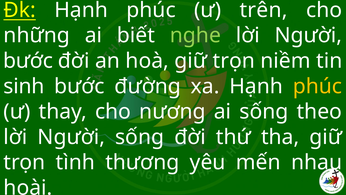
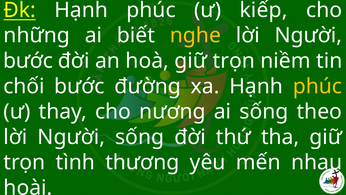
trên: trên -> kiếp (264, 10)
nghe colour: light green -> yellow (195, 35)
sinh: sinh -> chối (24, 86)
